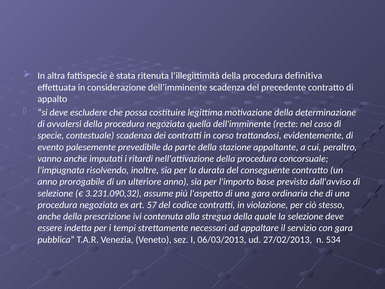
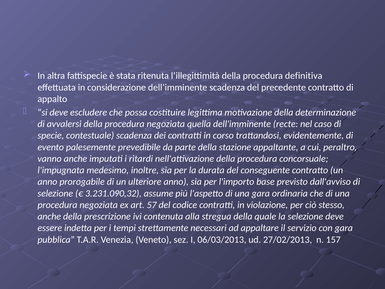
risolvendo: risolvendo -> medesimo (108, 170)
534: 534 -> 157 (333, 239)
